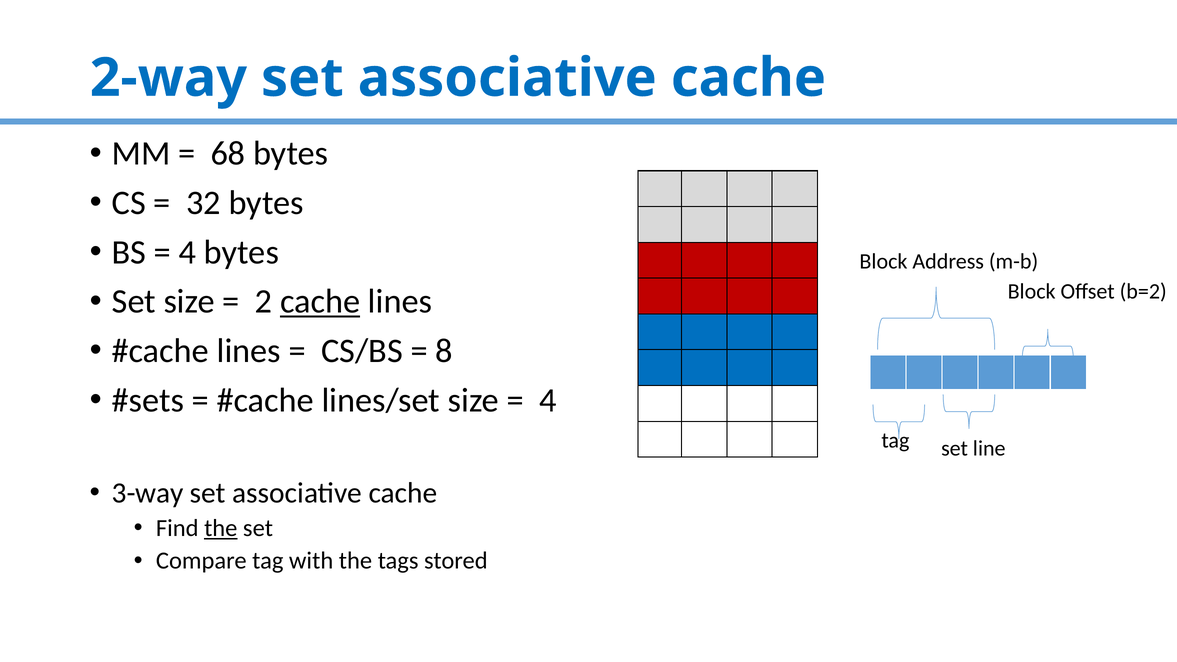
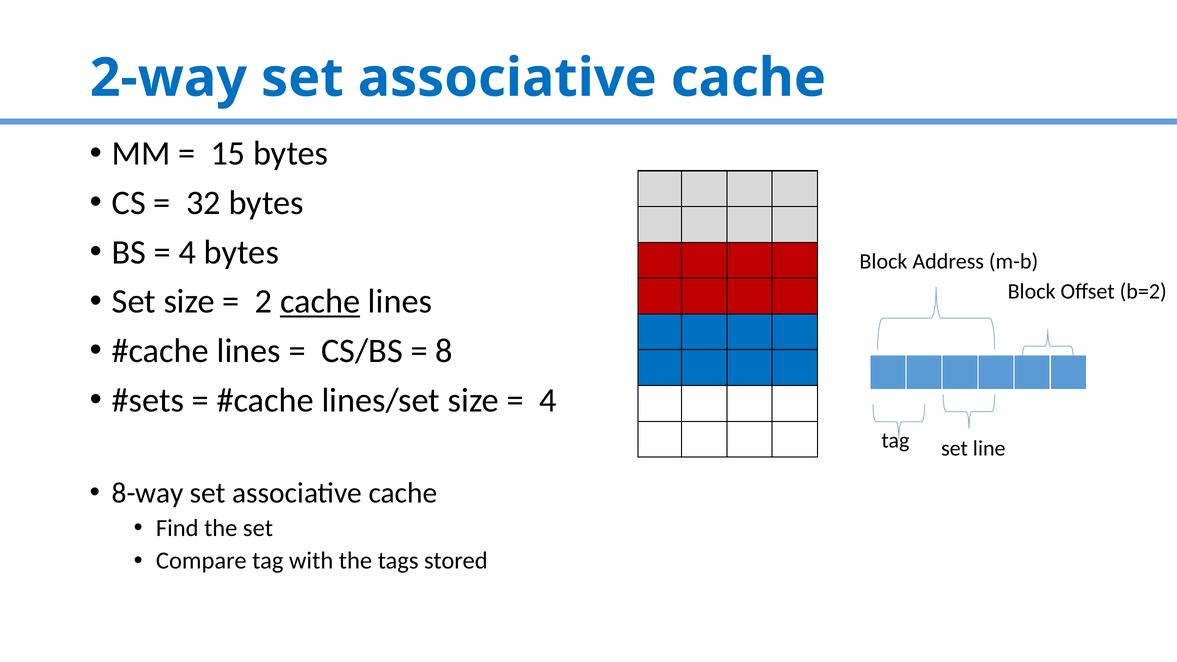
68: 68 -> 15 (228, 154)
3-way: 3-way -> 8-way (148, 493)
the underline: present -> none (221, 528)
